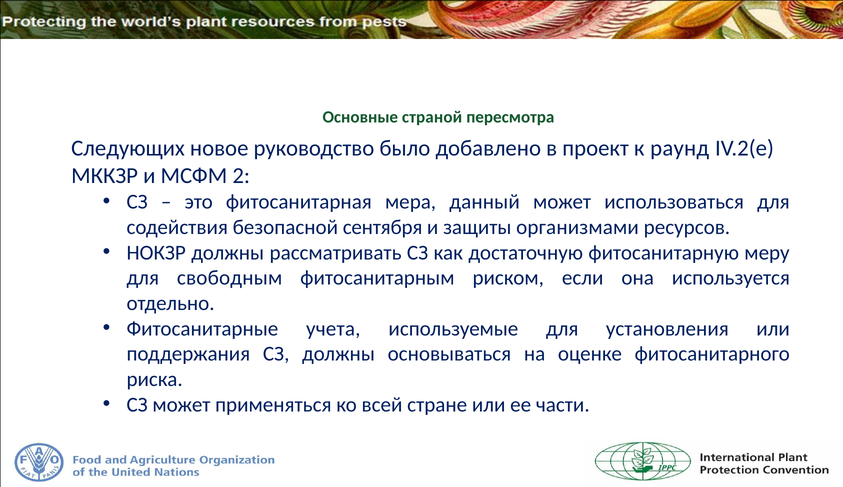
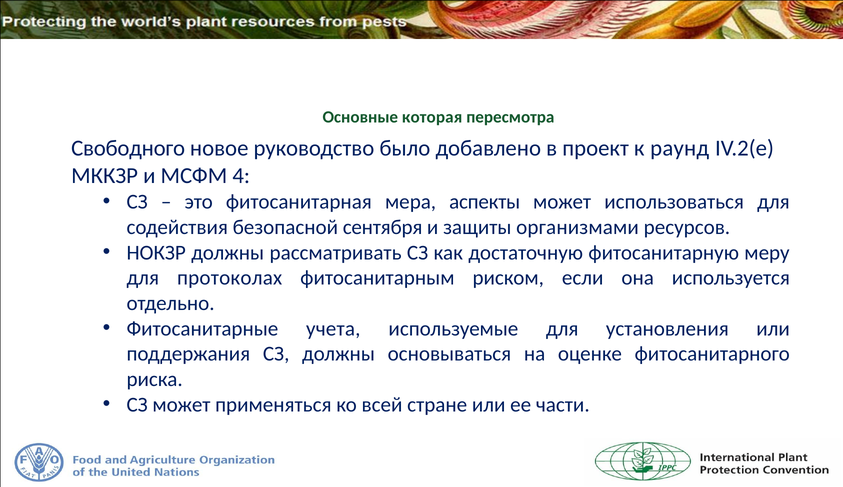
страной: страной -> которая (432, 117)
Следующих: Следующих -> Свободного (128, 148)
2: 2 -> 4 (241, 175)
данный: данный -> аспекты (485, 202)
свободным: свободным -> протоколах (230, 277)
